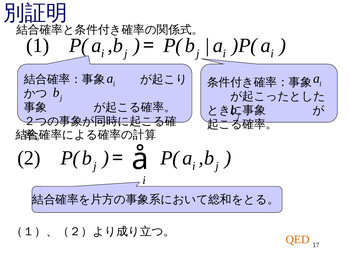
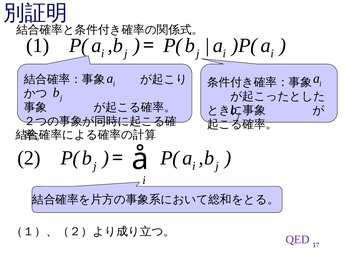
QED colour: orange -> purple (298, 239)
